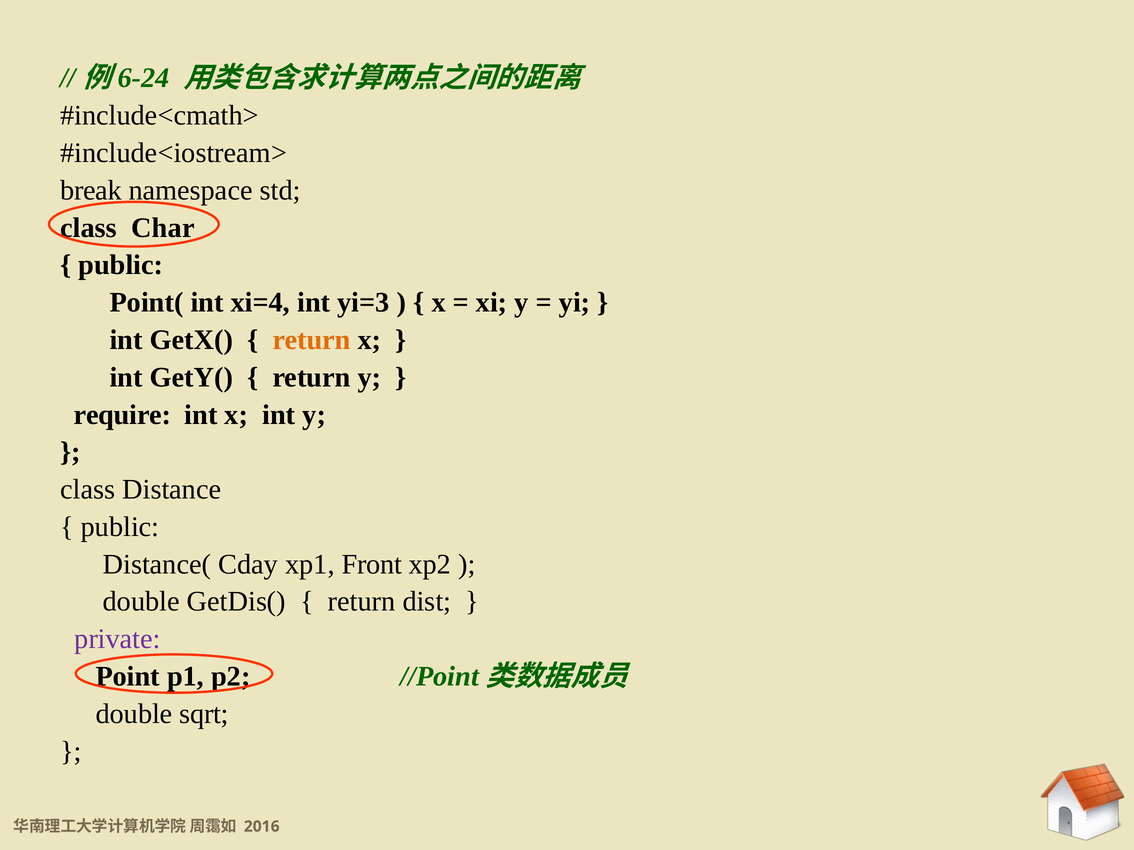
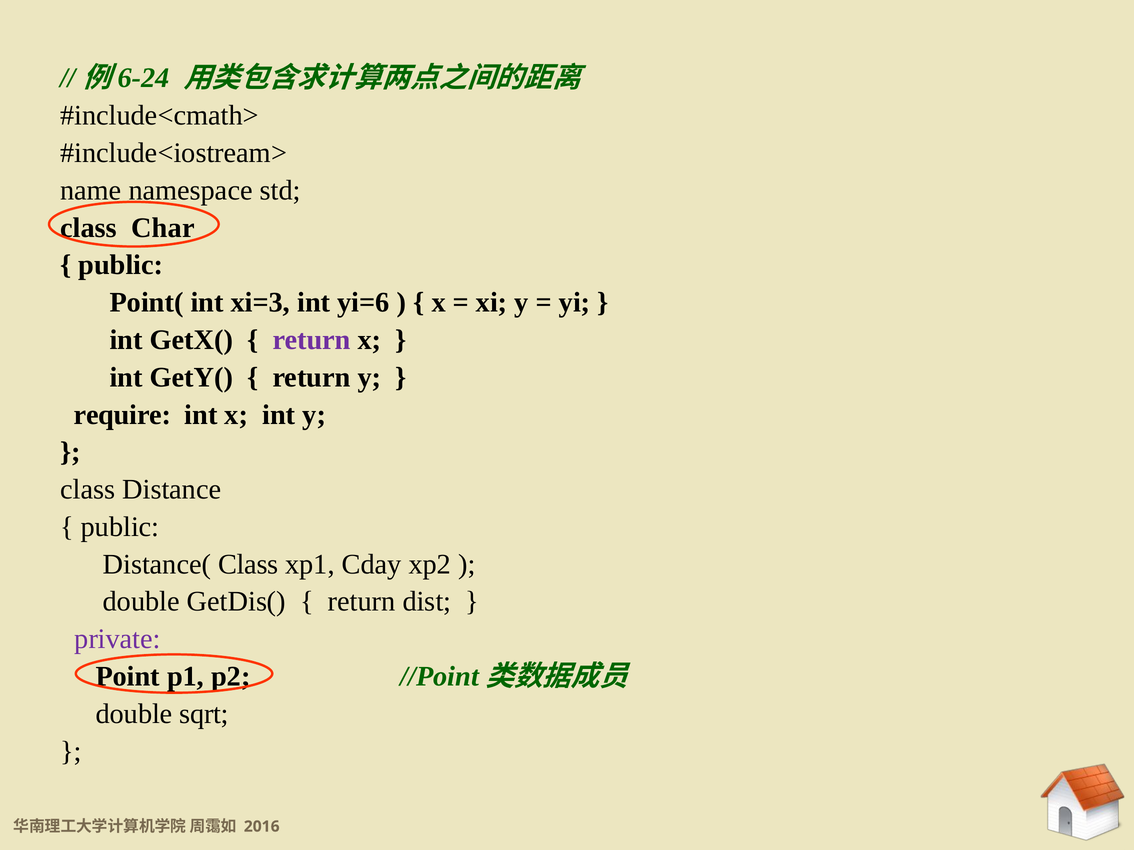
break: break -> name (91, 190)
xi=4: xi=4 -> xi=3 (260, 303)
yi=3: yi=3 -> yi=6 (363, 303)
return colour: orange -> purple (312, 340)
Distance( Cday: Cday -> Class (248, 565)
Front: Front -> Cday (372, 565)
